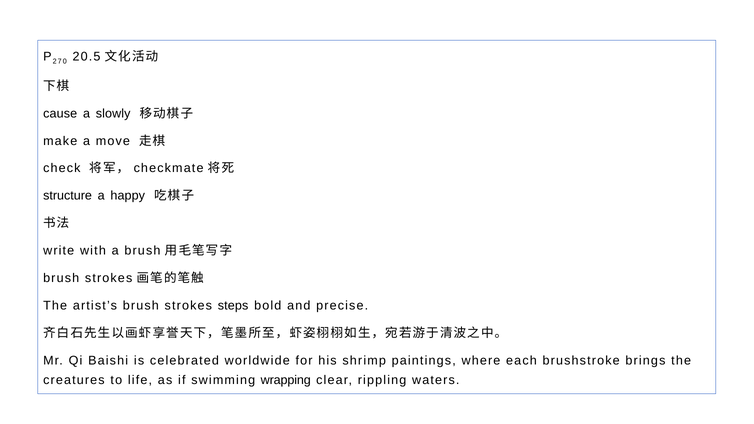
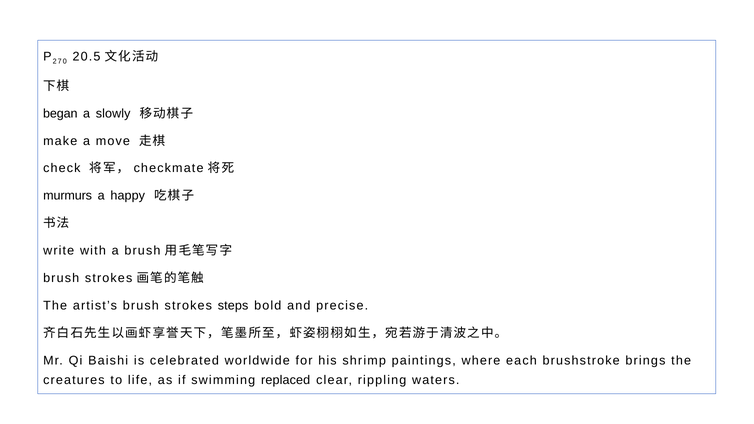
cause: cause -> began (60, 113)
structure: structure -> murmurs (68, 196)
wrapping: wrapping -> replaced (286, 380)
